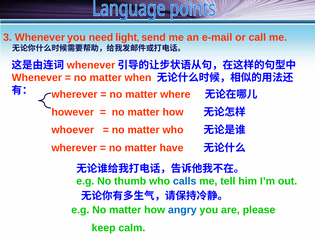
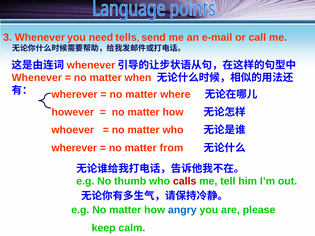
light: light -> tells (126, 37)
have: have -> from (171, 148)
calls colour: blue -> red (185, 181)
